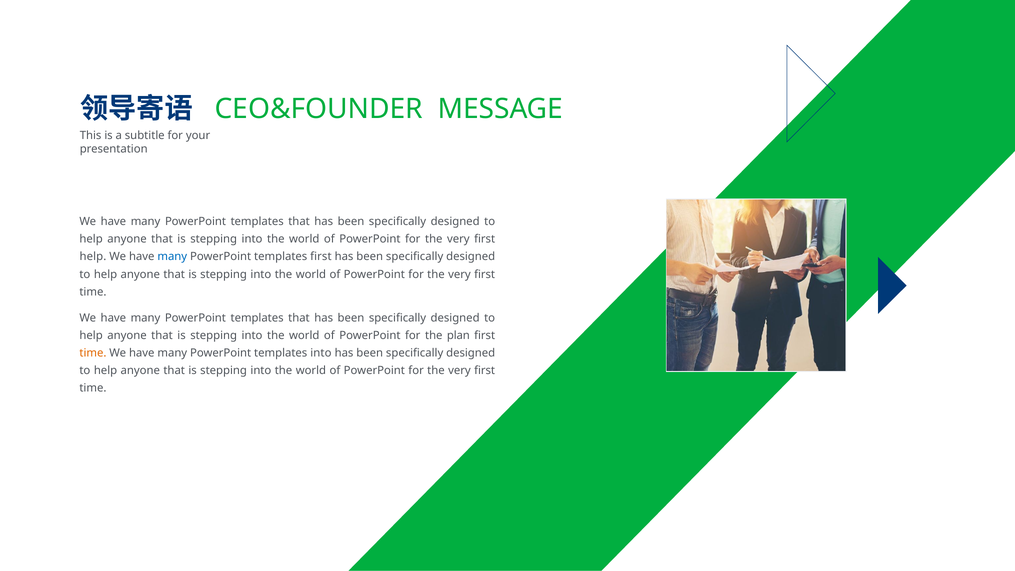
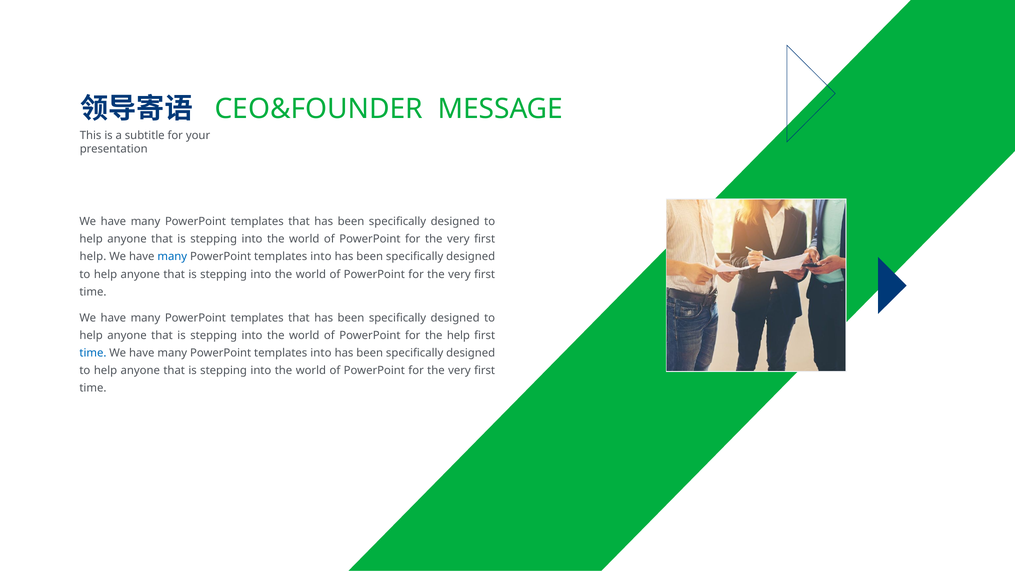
first: first -> into (321, 257)
the plan: plan -> help (458, 335)
time colour: orange -> blue (93, 353)
